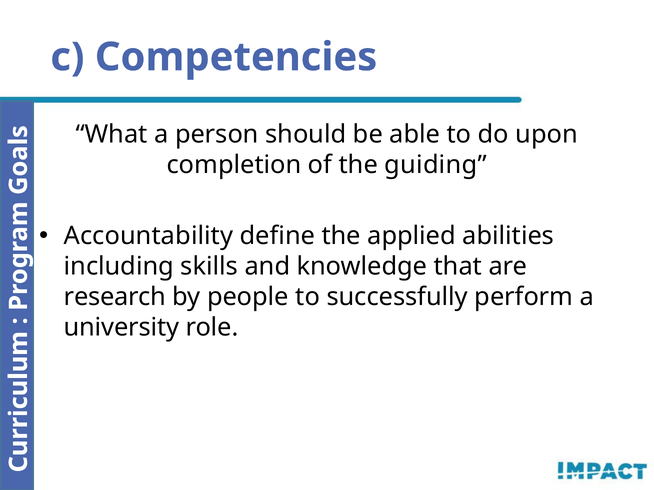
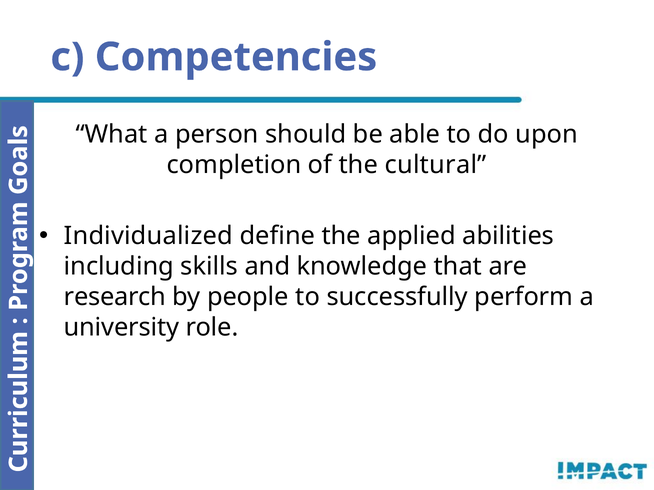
guiding: guiding -> cultural (436, 165)
Accountability: Accountability -> Individualized (148, 236)
